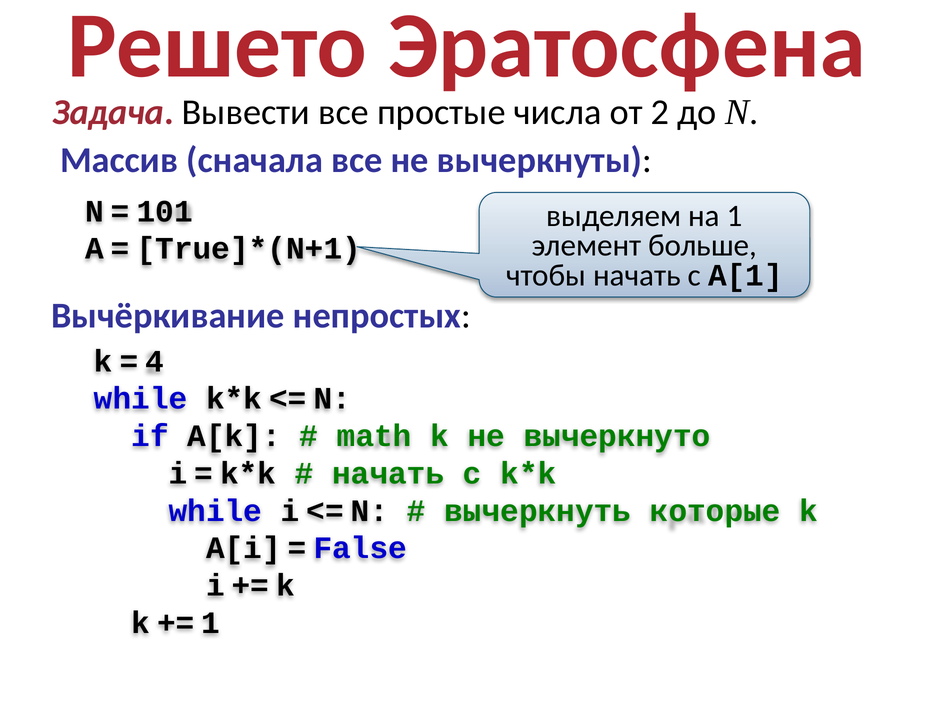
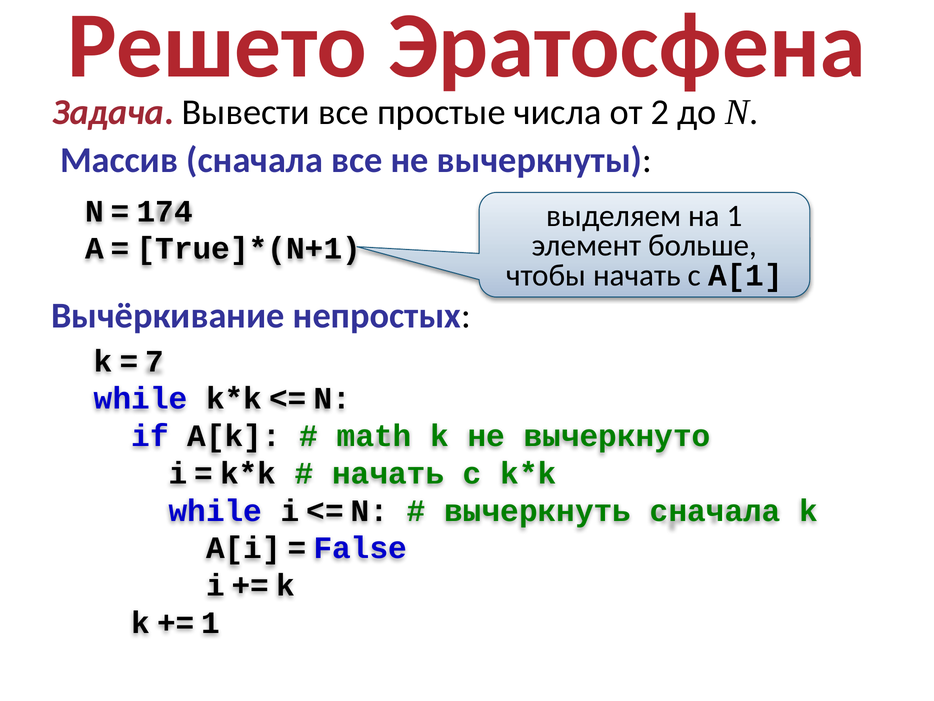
101: 101 -> 174 (165, 211)
4: 4 -> 7 (155, 361)
вычеркнуть которые: которые -> сначала (715, 510)
